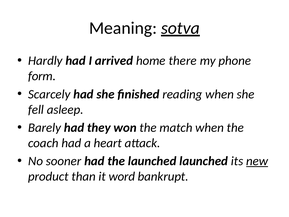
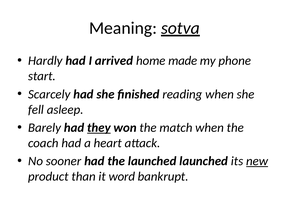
there: there -> made (183, 61)
form: form -> start (42, 76)
they underline: none -> present (99, 127)
